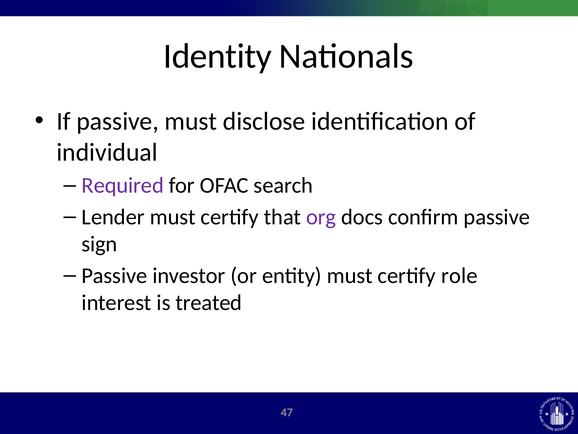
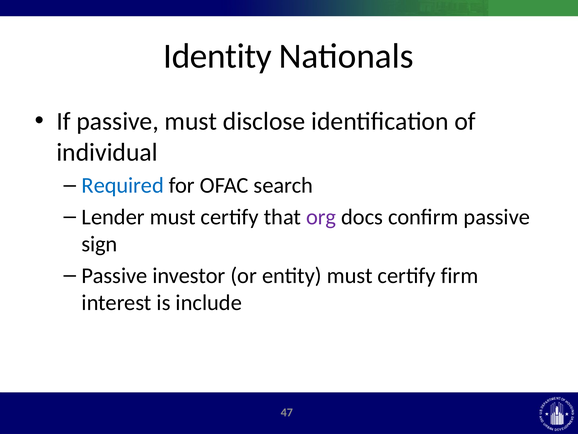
Required colour: purple -> blue (123, 185)
role: role -> firm (460, 275)
treated: treated -> include (209, 302)
